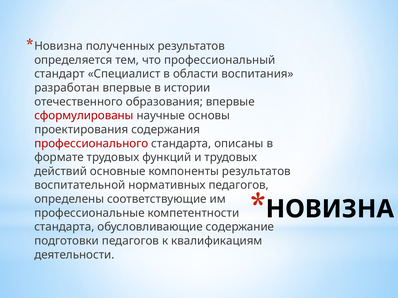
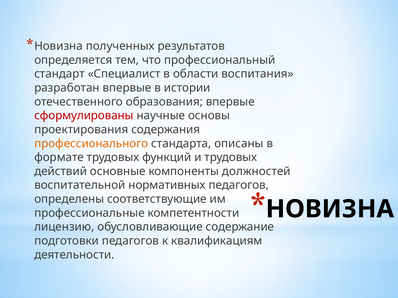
профессионального colour: red -> orange (91, 144)
компоненты результатов: результатов -> должностей (256, 172)
стандарта: стандарта -> лицензию (64, 227)
